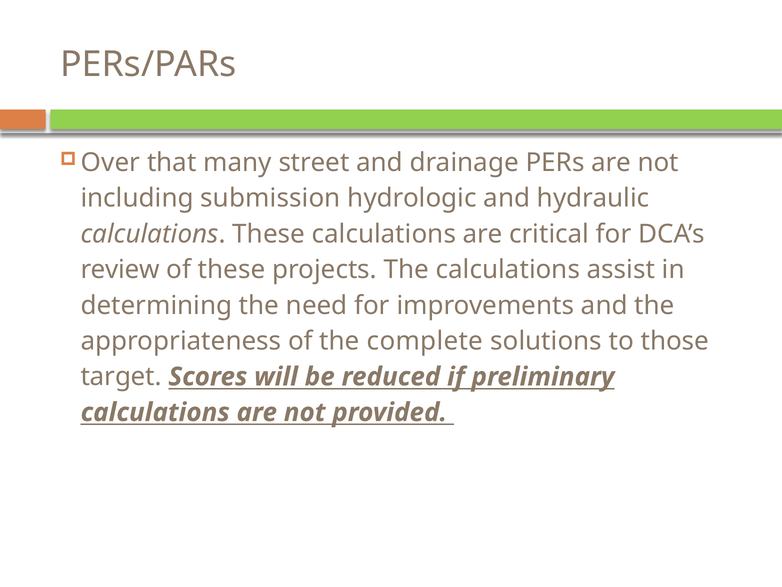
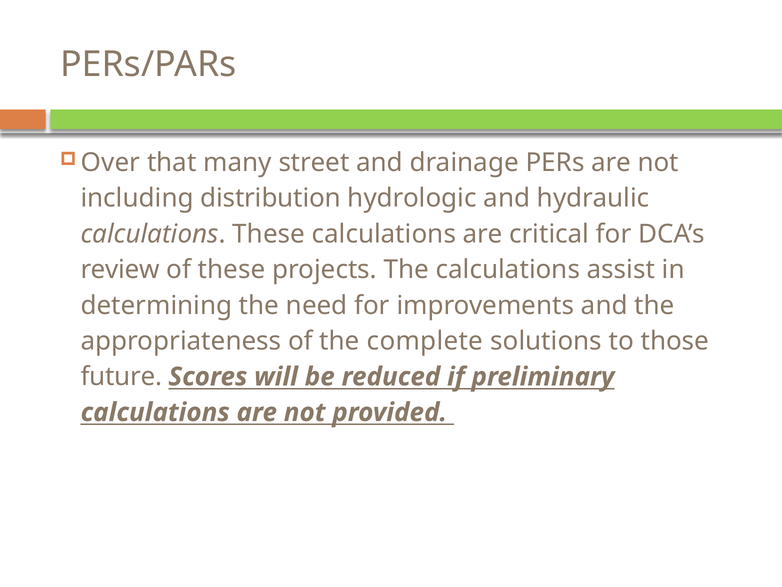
submission: submission -> distribution (271, 198)
target: target -> future (121, 376)
